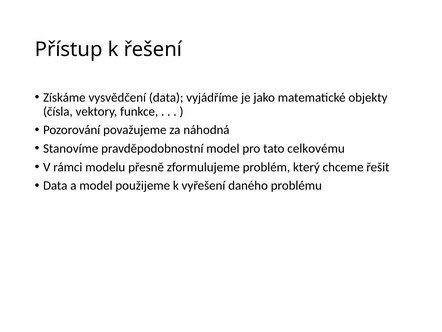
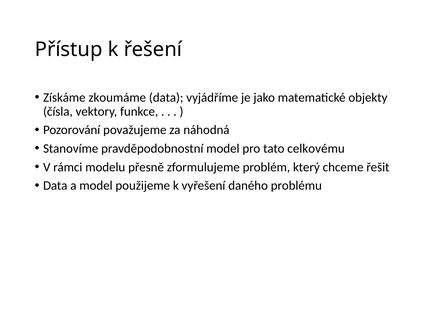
vysvědčení: vysvědčení -> zkoumáme (117, 97)
